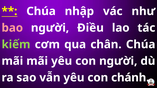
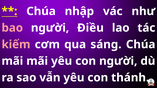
kiếm colour: light green -> pink (16, 45)
chân: chân -> sáng (106, 45)
chánh: chánh -> thánh (130, 78)
